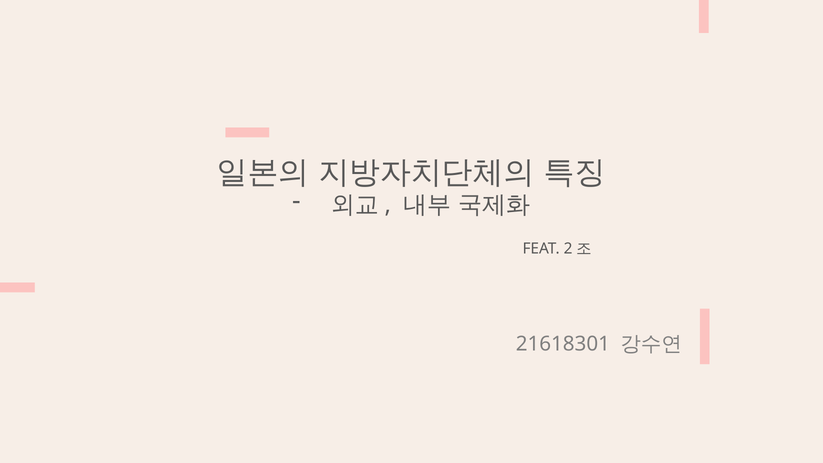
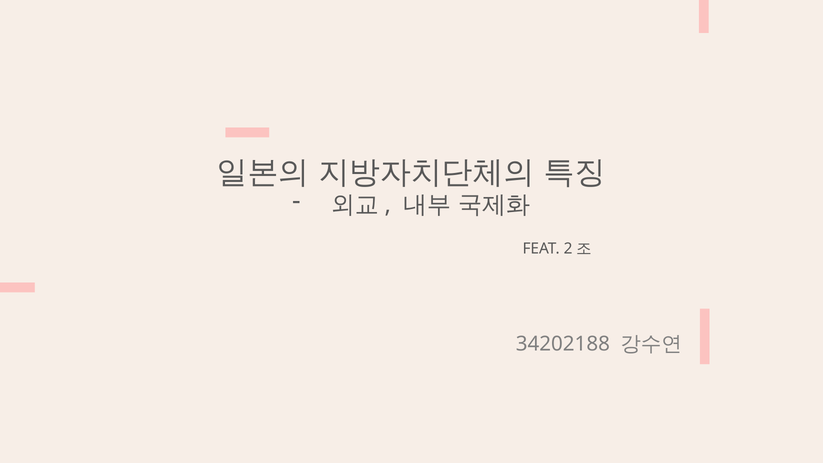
21618301: 21618301 -> 34202188 (563, 344)
